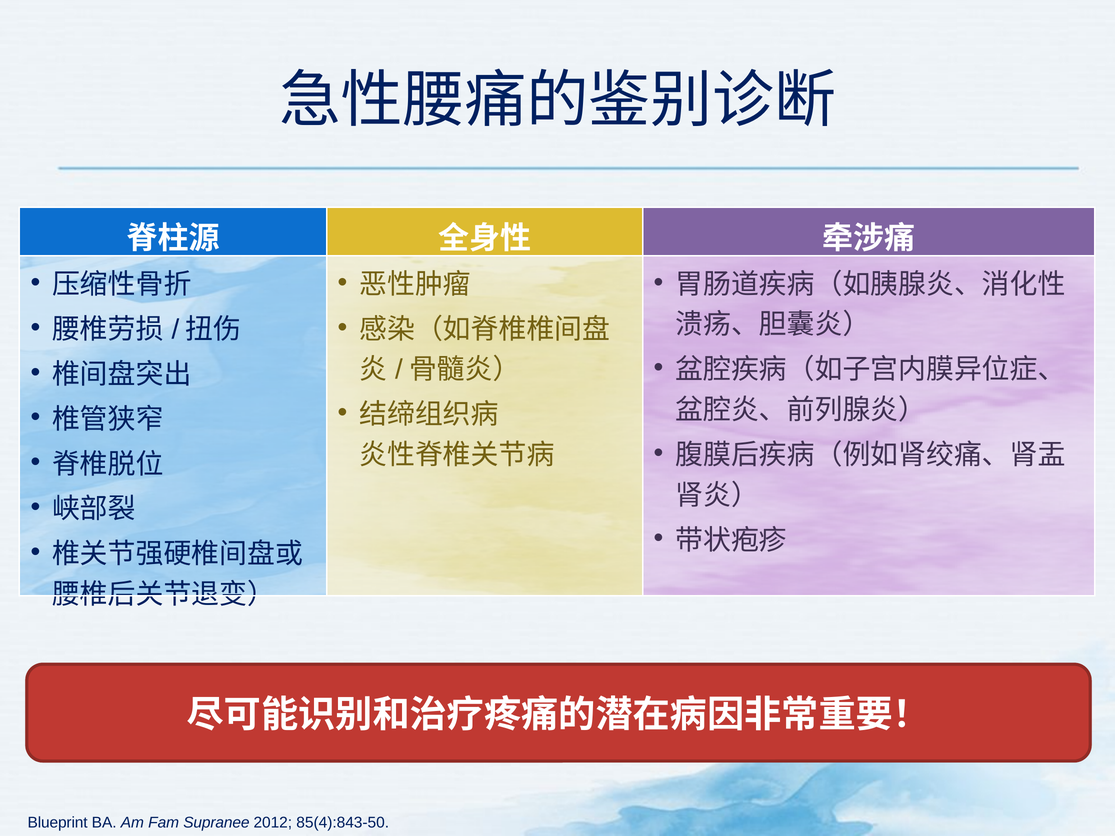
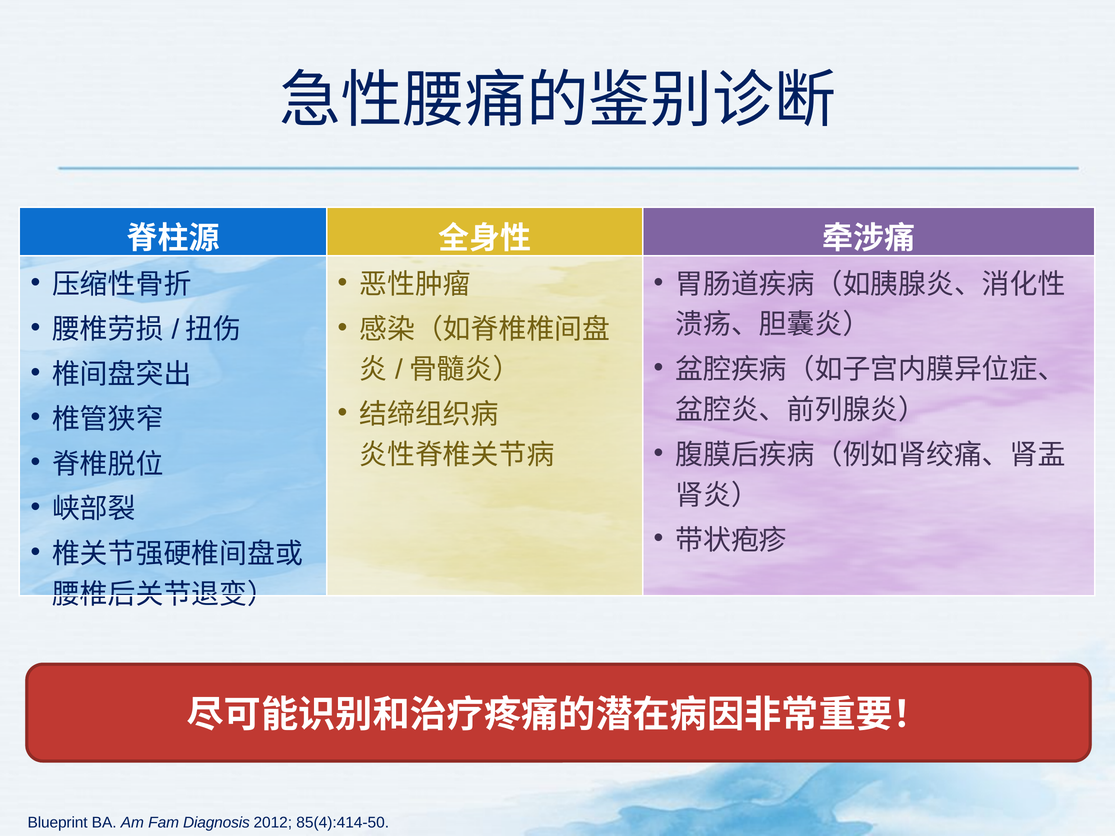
Supranee: Supranee -> Diagnosis (216, 823)
85(4):843-50: 85(4):843-50 -> 85(4):414-50 (343, 823)
